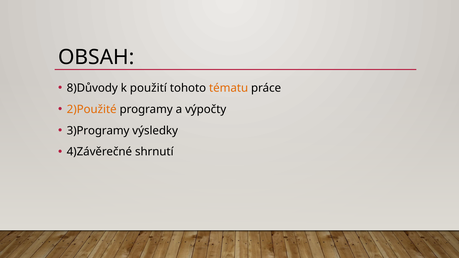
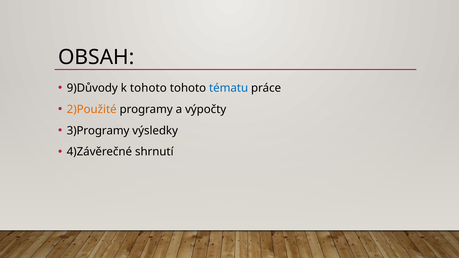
8)Důvody: 8)Důvody -> 9)Důvody (92, 88)
k použití: použití -> tohoto (148, 88)
tématu colour: orange -> blue (229, 88)
